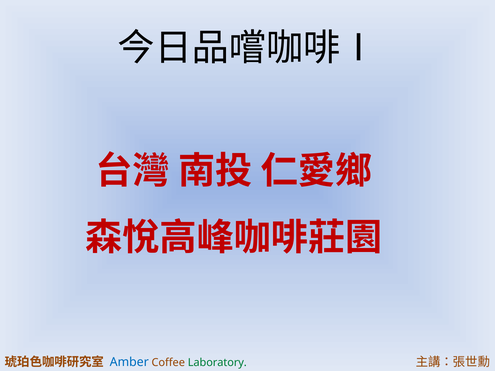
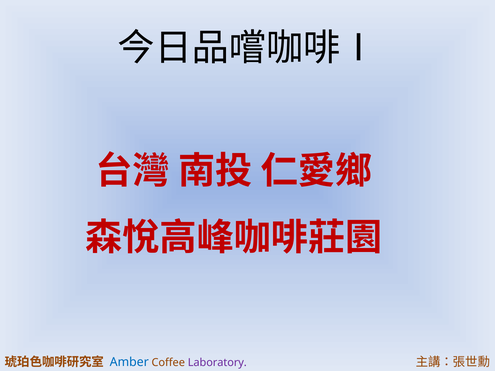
Laboratory colour: green -> purple (217, 363)
